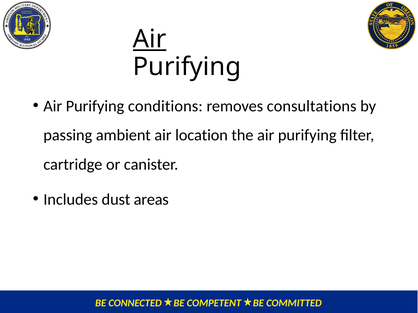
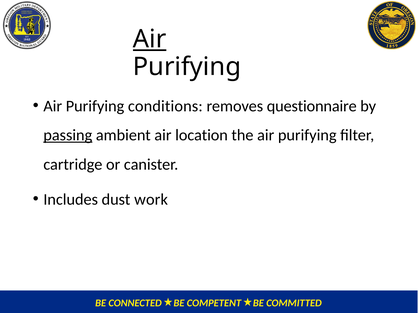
consultations: consultations -> questionnaire (312, 106)
passing underline: none -> present (68, 135)
areas: areas -> work (151, 200)
